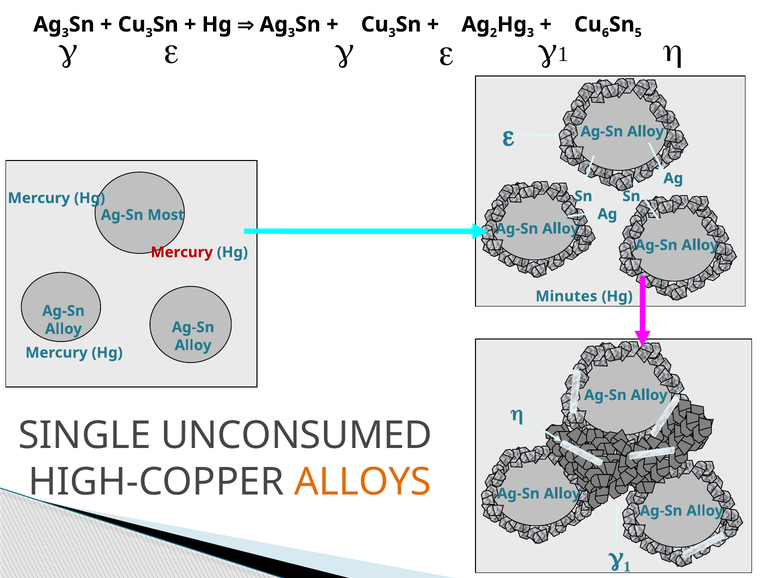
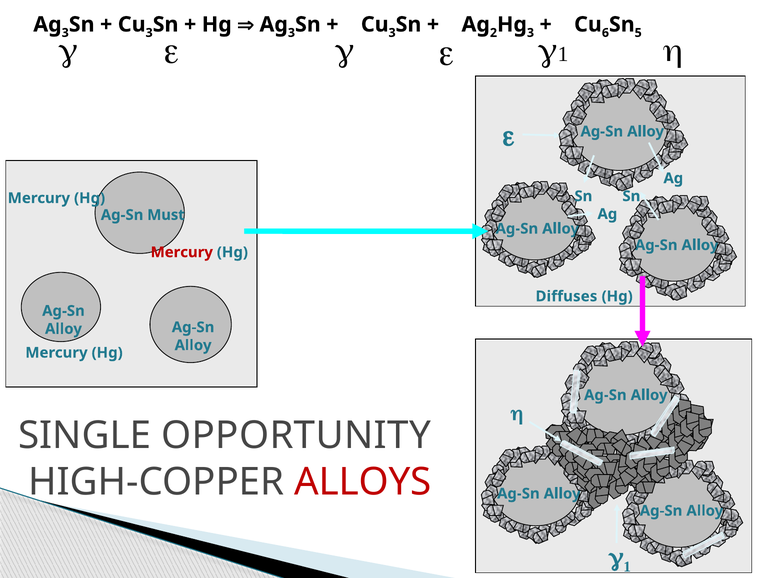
Most: Most -> Must (166, 215)
Minutes: Minutes -> Diffuses (566, 296)
UNCONSUMED: UNCONSUMED -> OPPORTUNITY (296, 436)
ALLOYS colour: orange -> red (363, 482)
